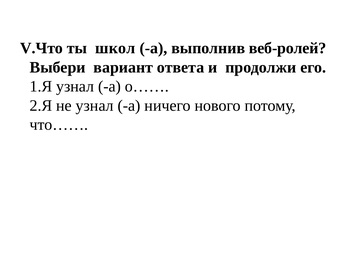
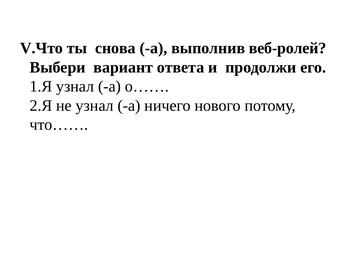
школ: школ -> снова (115, 48)
